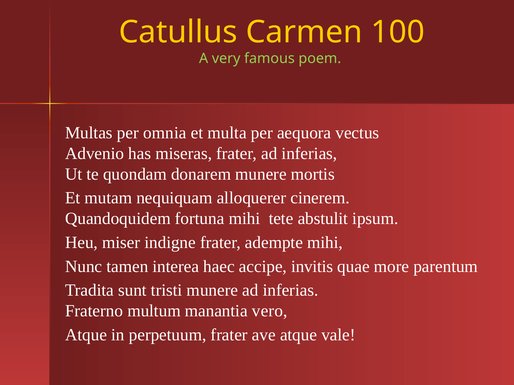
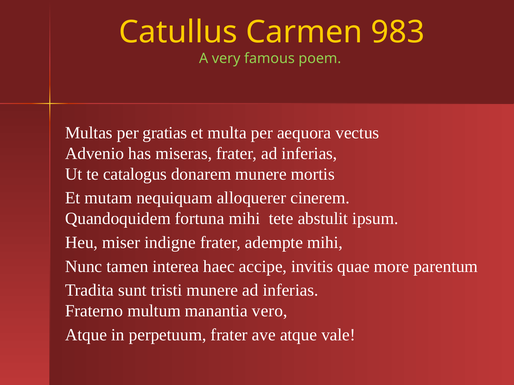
100: 100 -> 983 (398, 32)
omnia: omnia -> gratias (165, 133)
quondam: quondam -> catalogus (135, 174)
